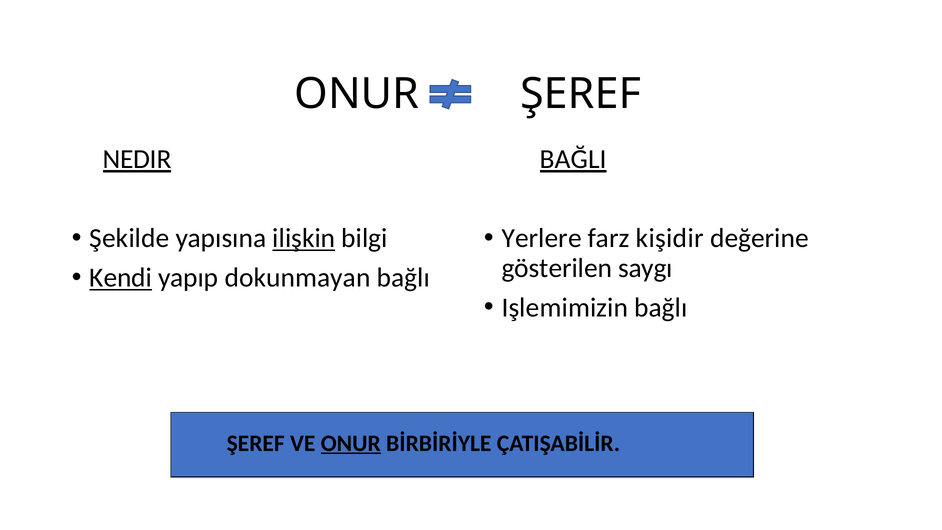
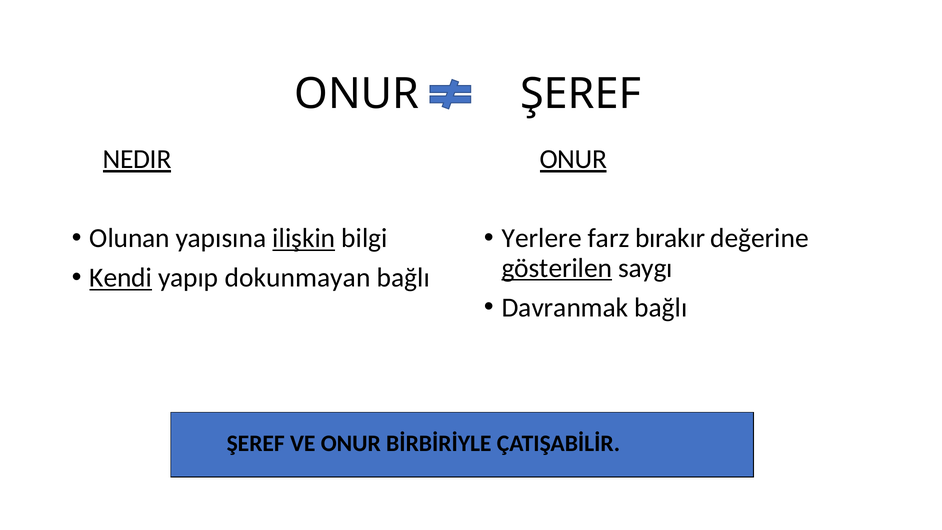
BAĞLI: BAĞLI -> ONUR (573, 159)
Şekilde: Şekilde -> Olunan (130, 238)
kişidir: kişidir -> bırakır (670, 238)
gösterilen underline: none -> present (557, 268)
Işlemimizin: Işlemimizin -> Davranmak (565, 307)
ONUR underline: present -> none (351, 443)
